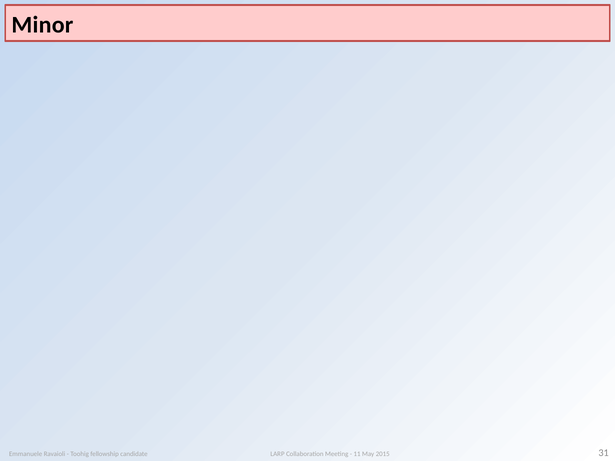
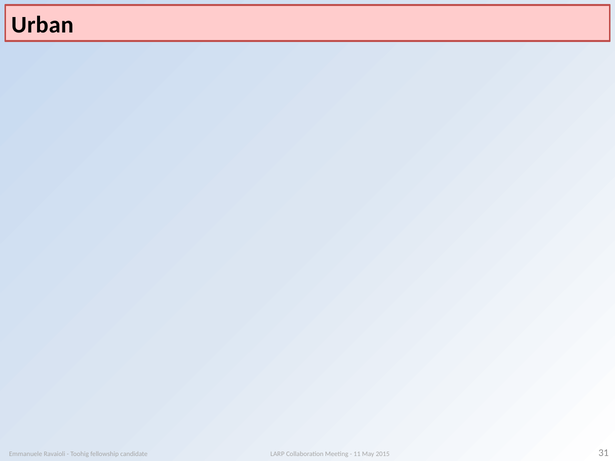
Minor: Minor -> Urban (42, 25)
